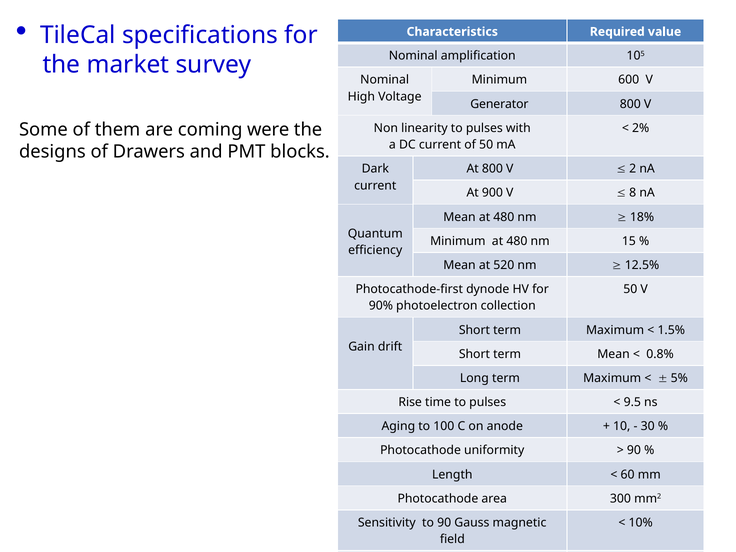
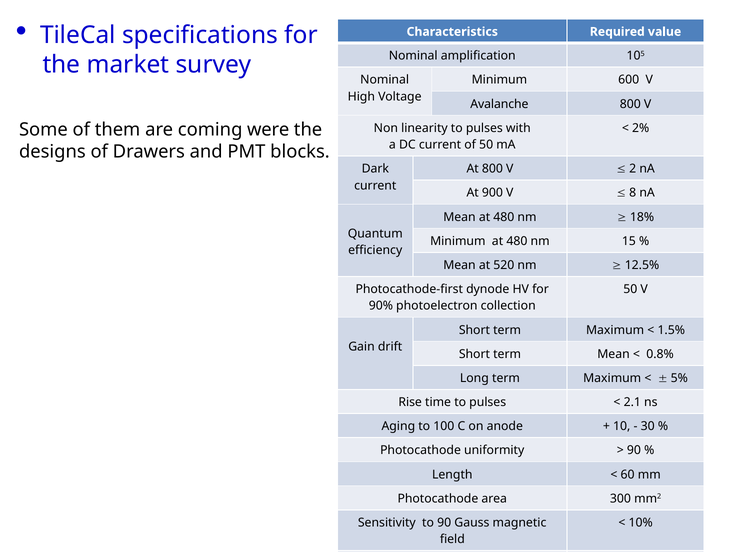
Generator: Generator -> Avalanche (499, 104)
9.5: 9.5 -> 2.1 (632, 402)
